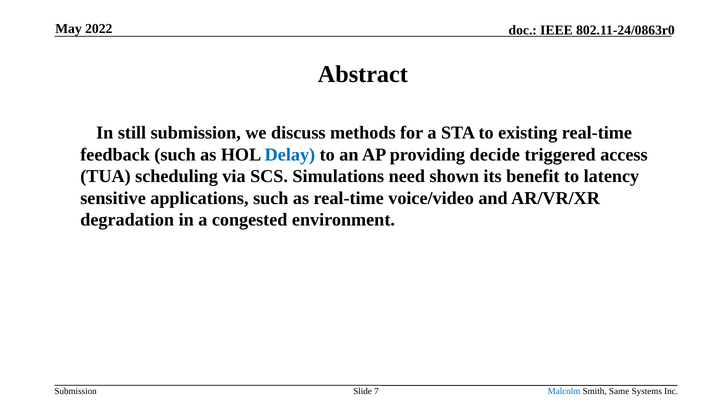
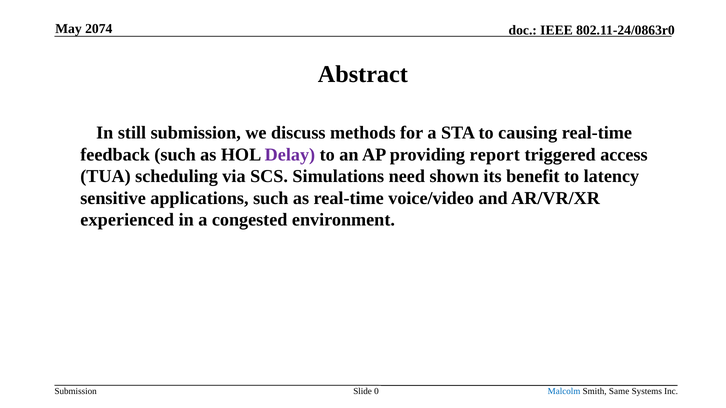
2022: 2022 -> 2074 (99, 29)
existing: existing -> causing (528, 133)
Delay colour: blue -> purple (290, 155)
decide: decide -> report (495, 155)
degradation: degradation -> experienced (127, 220)
7: 7 -> 0 (376, 392)
